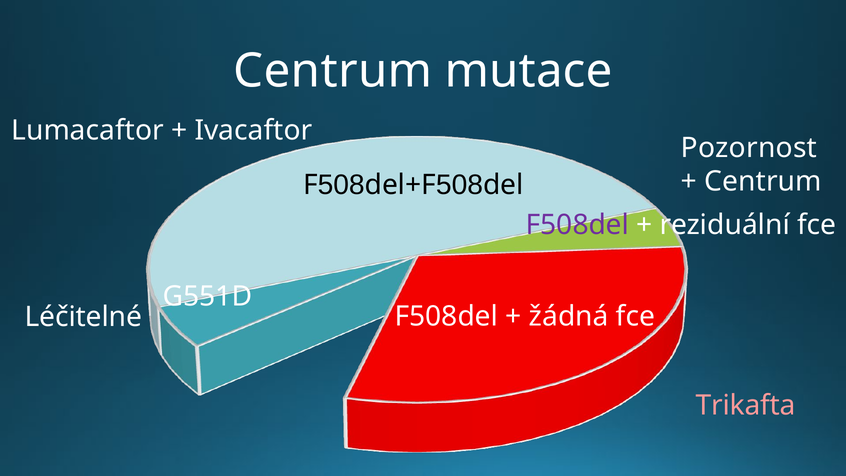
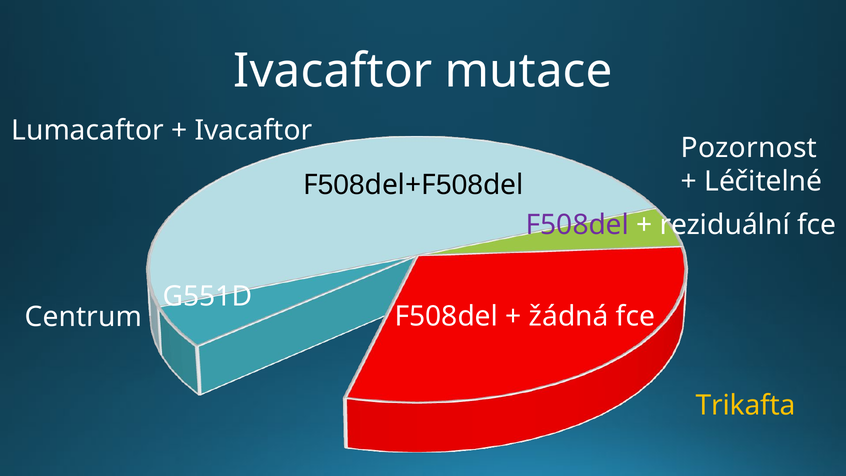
Centrum: Centrum -> Ivacaftor (333, 71)
Centrum: Centrum -> Léčitelné (763, 182)
Léčitelné: Léčitelné -> Centrum (83, 317)
Trikafta colour: pink -> yellow (746, 405)
